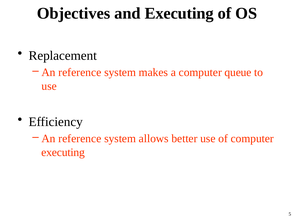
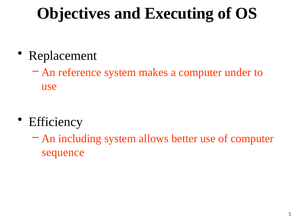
queue: queue -> under (238, 73)
reference: reference -> including (80, 139)
executing: executing -> sequence (63, 153)
